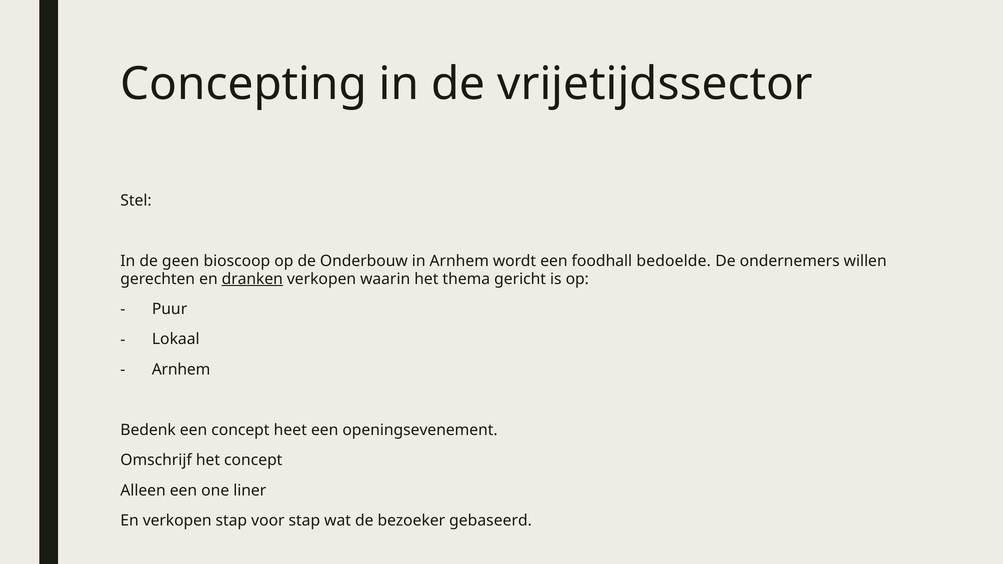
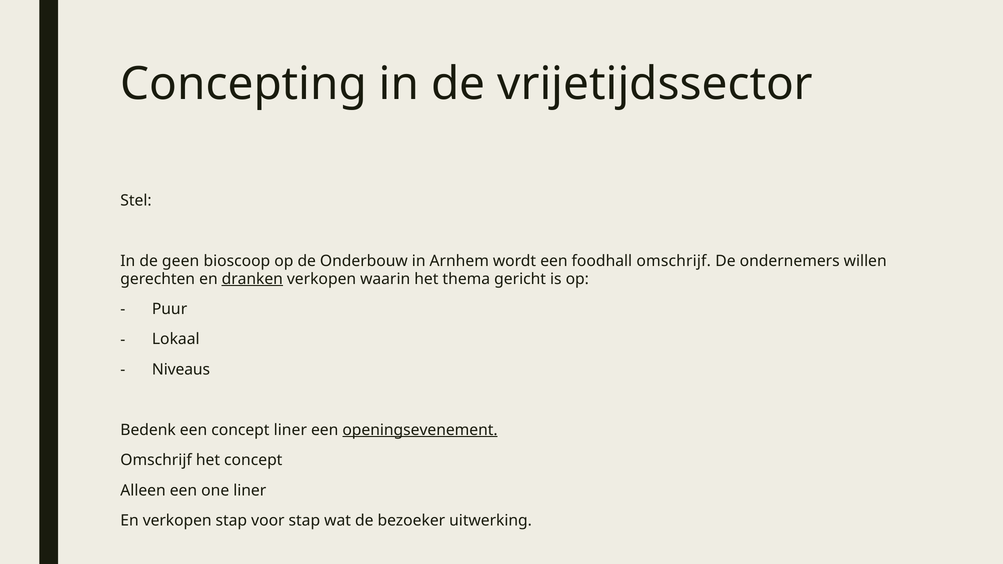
foodhall bedoelde: bedoelde -> omschrijf (674, 261)
Arnhem: Arnhem -> Niveaus (181, 370)
concept heet: heet -> liner (290, 430)
openingsevenement underline: none -> present (420, 430)
gebaseerd: gebaseerd -> uitwerking (491, 521)
